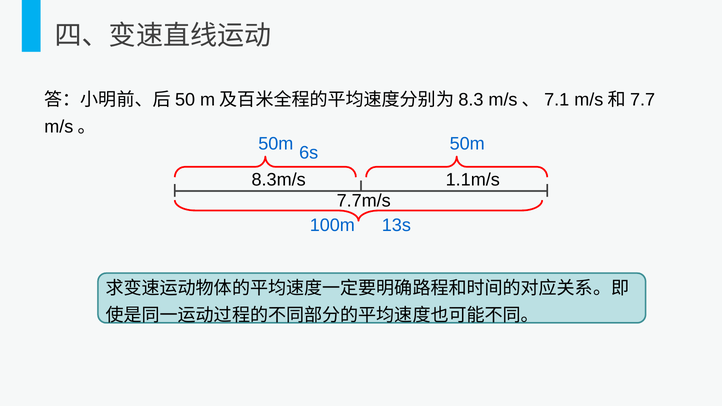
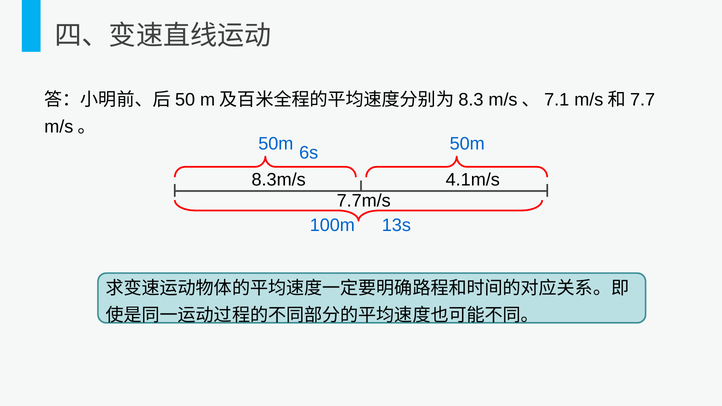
1.1m/s: 1.1m/s -> 4.1m/s (473, 180)
